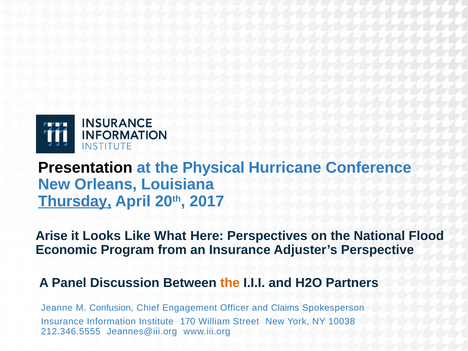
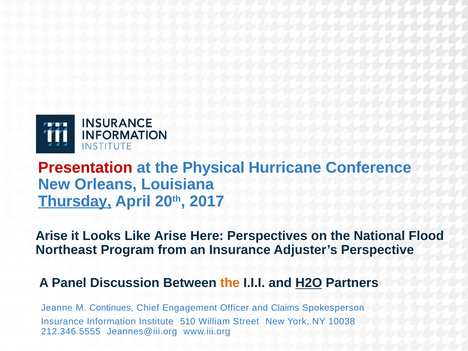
Presentation colour: black -> red (85, 168)
Like What: What -> Arise (170, 236)
Economic: Economic -> Northeast (66, 250)
H2O underline: none -> present (309, 283)
Confusion: Confusion -> Continues (111, 308)
170: 170 -> 510 (188, 322)
